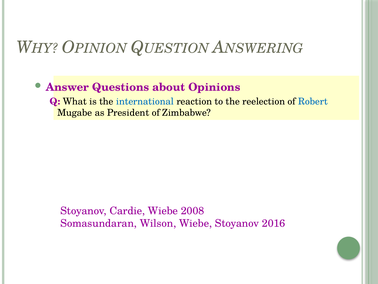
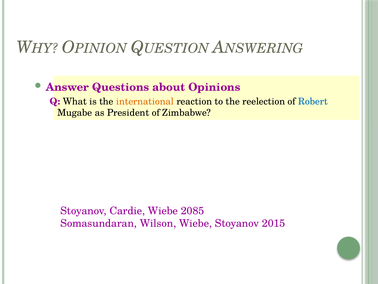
international colour: blue -> orange (145, 101)
2008: 2008 -> 2085 (193, 210)
2016: 2016 -> 2015 (274, 223)
